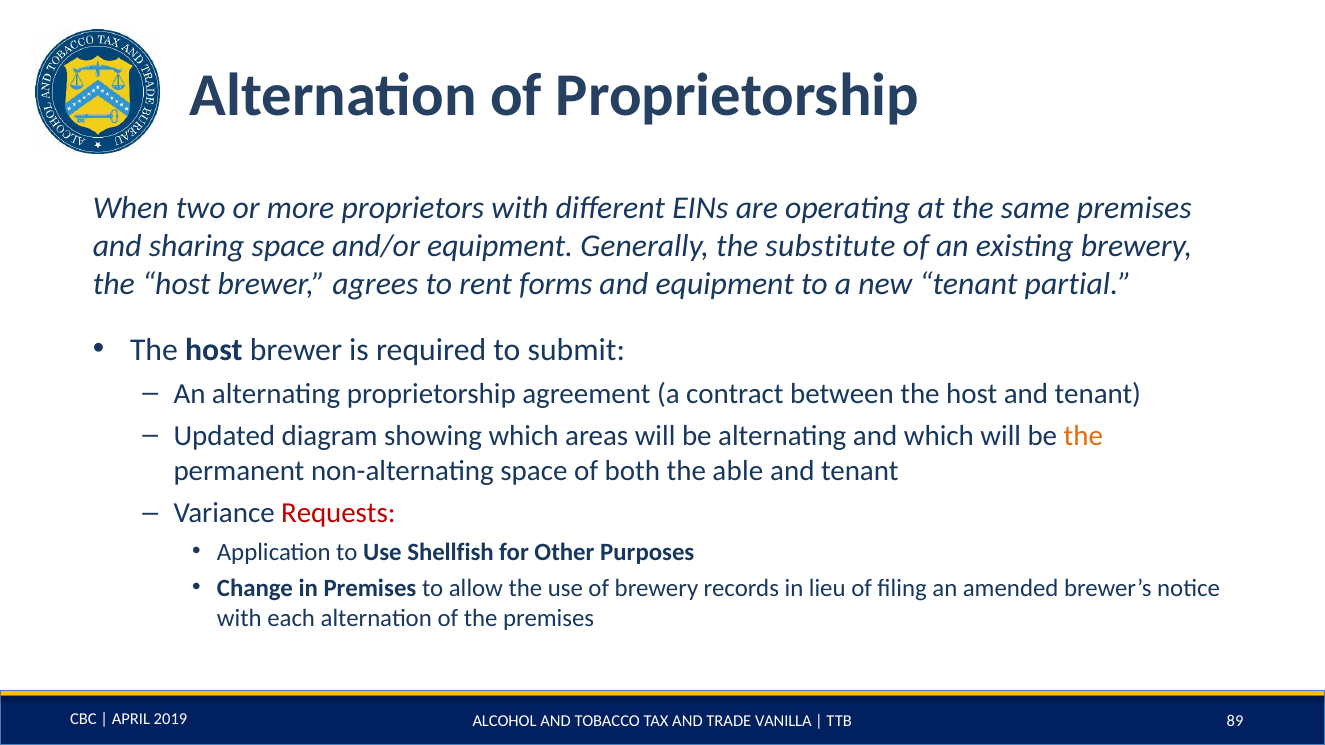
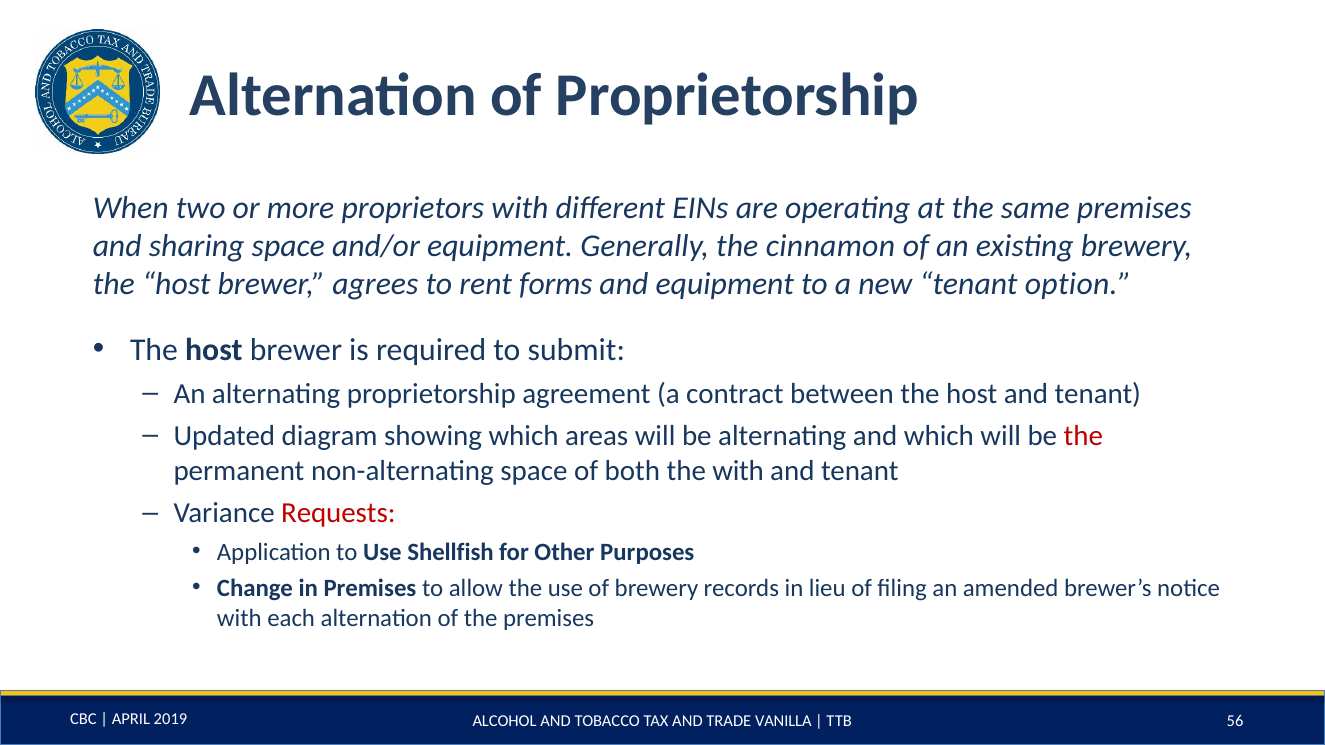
substitute: substitute -> cinnamon (830, 246)
partial: partial -> option (1078, 285)
the colour: orange -> red (1083, 436)
the able: able -> with (738, 471)
89: 89 -> 56 (1235, 721)
